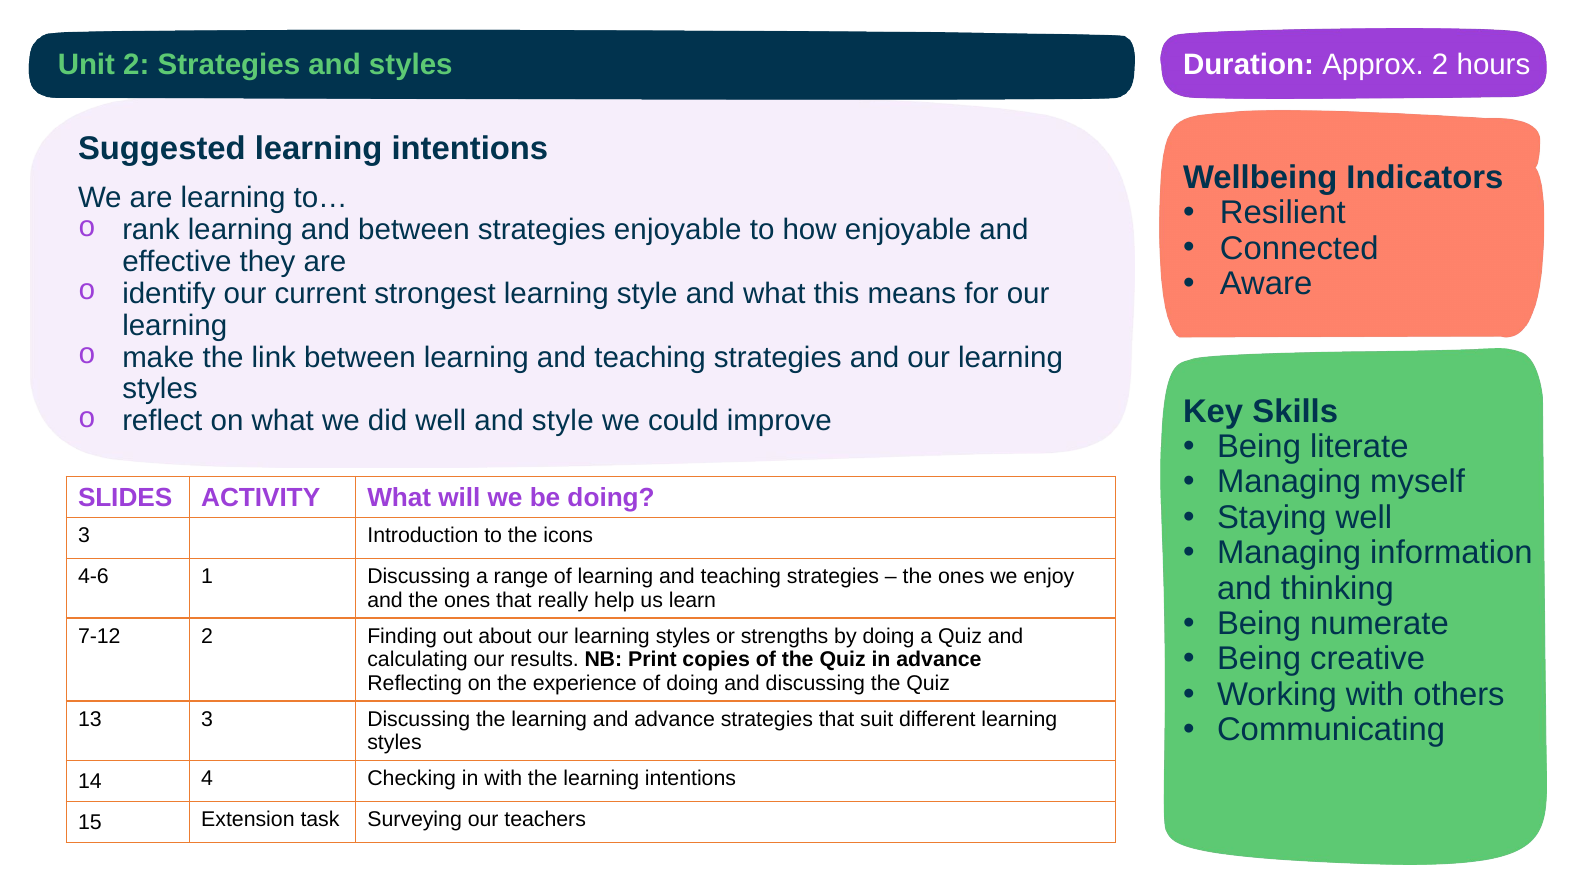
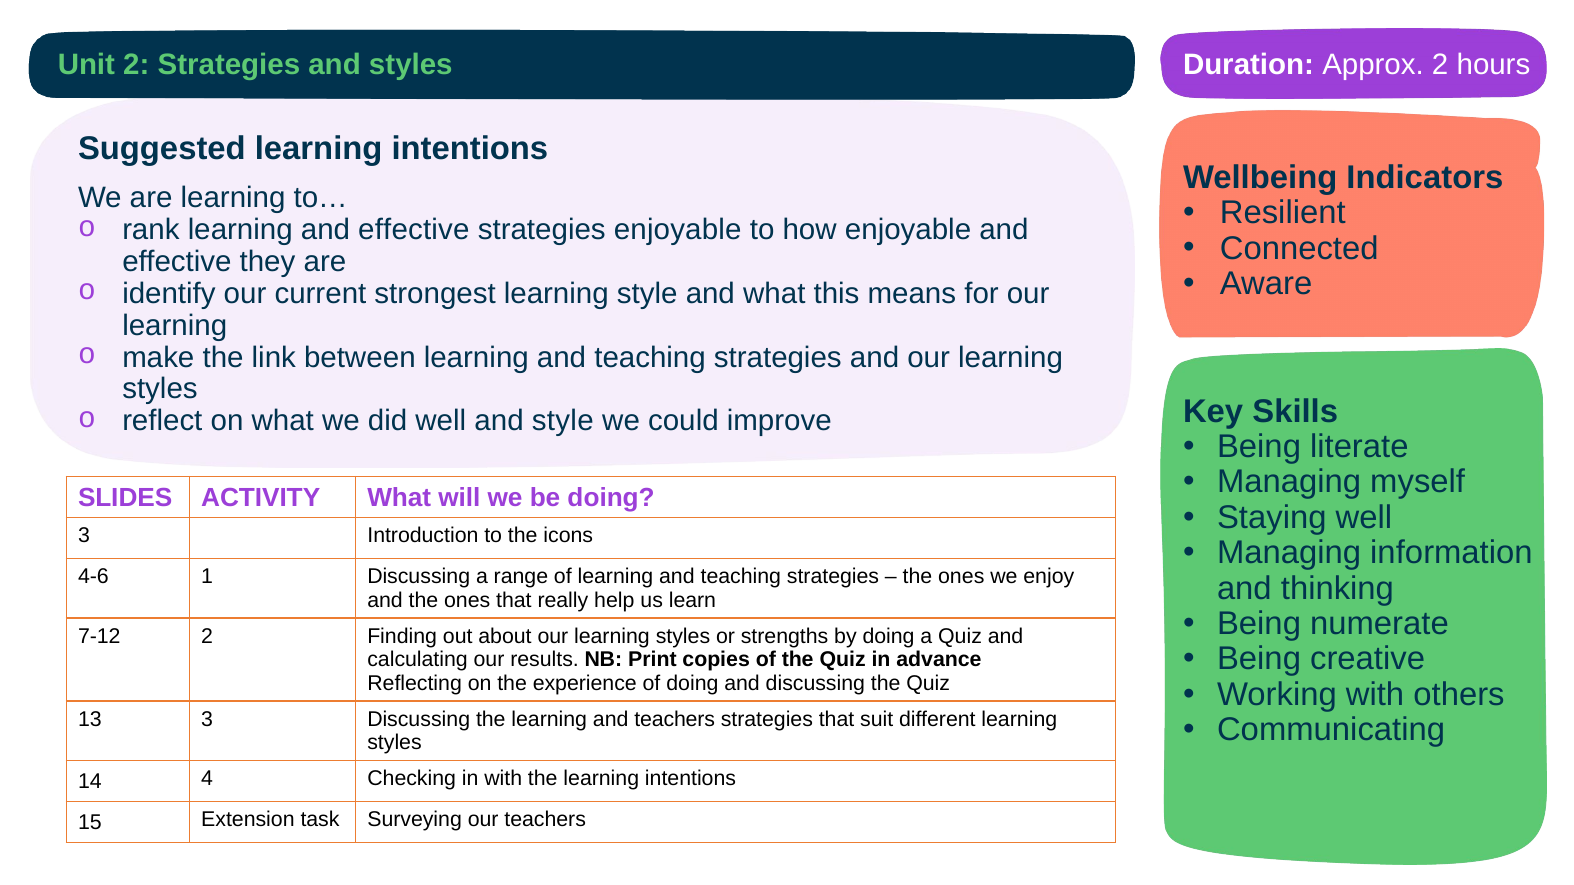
learning and between: between -> effective (414, 230)
and advance: advance -> teachers (675, 719)
